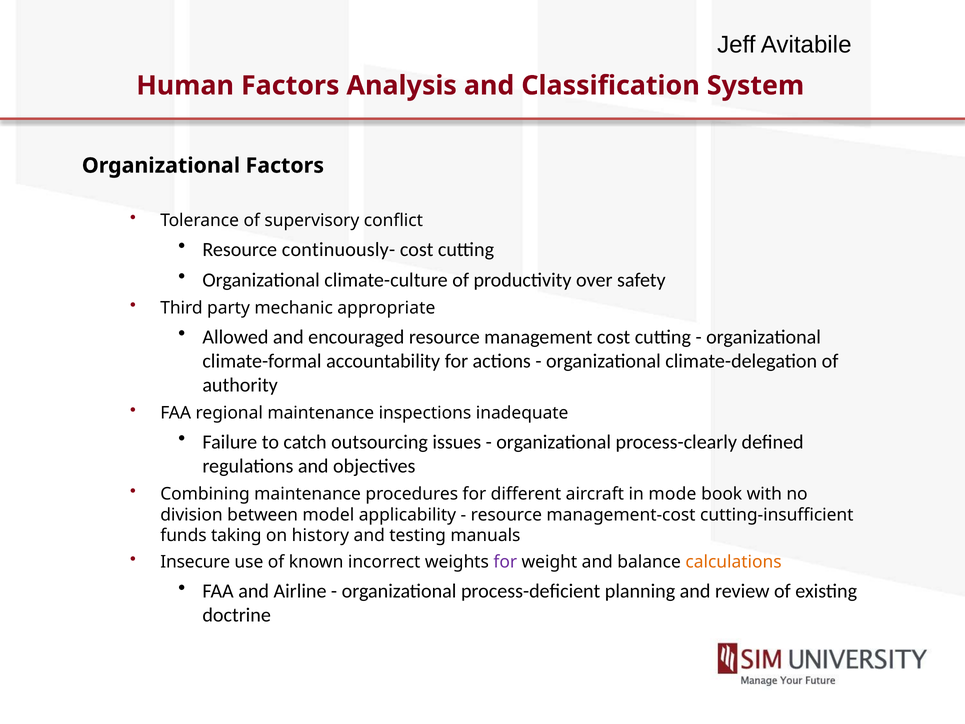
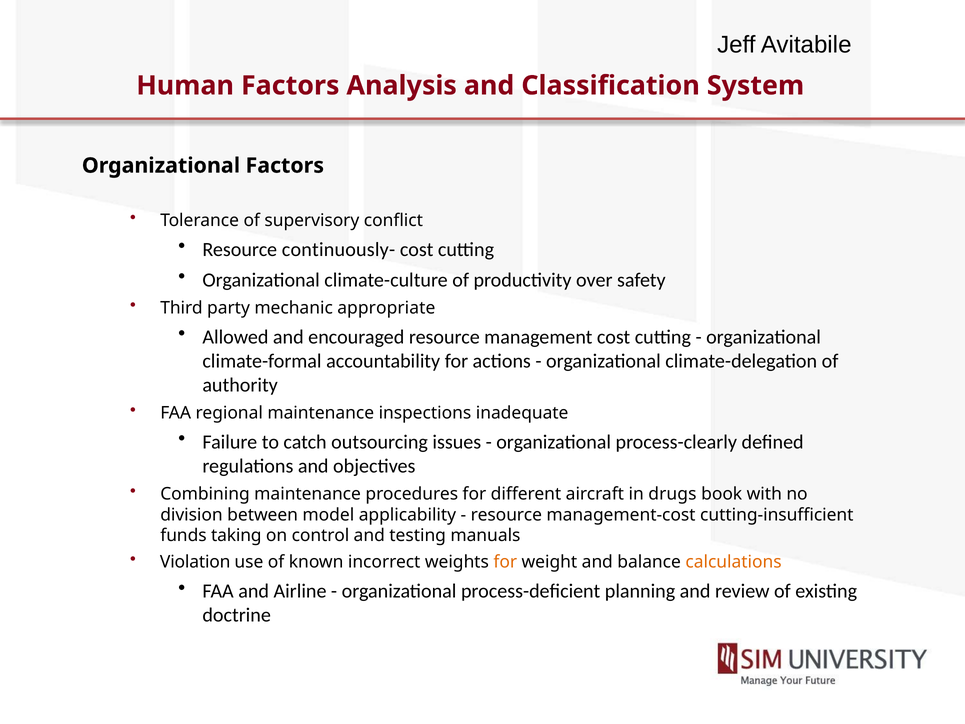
mode: mode -> drugs (672, 494)
history: history -> control (320, 536)
Insecure: Insecure -> Violation (195, 562)
for colour: purple -> orange (505, 562)
